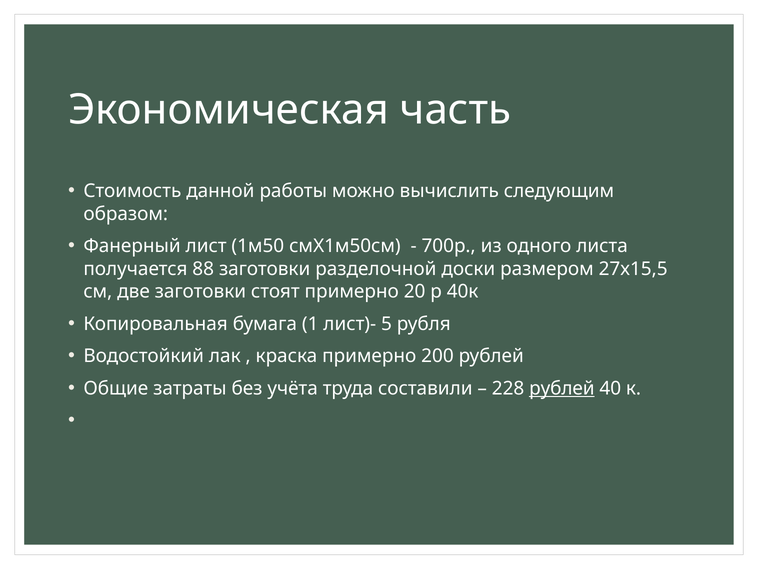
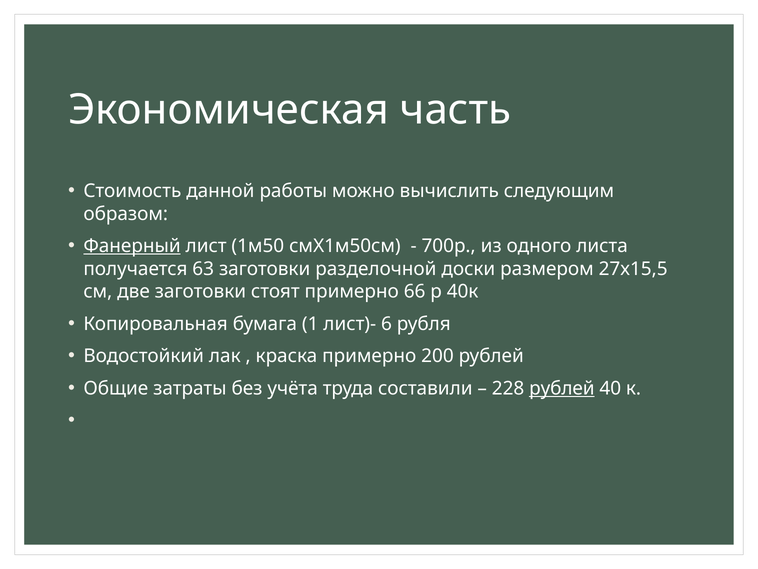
Фанерный underline: none -> present (132, 246)
88: 88 -> 63 (203, 269)
20: 20 -> 66 (415, 291)
5: 5 -> 6 (387, 324)
